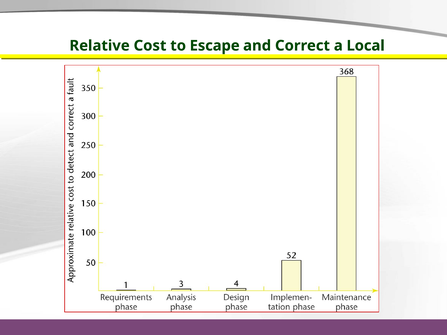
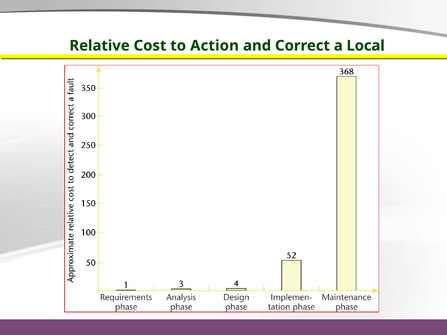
Escape: Escape -> Action (214, 46)
